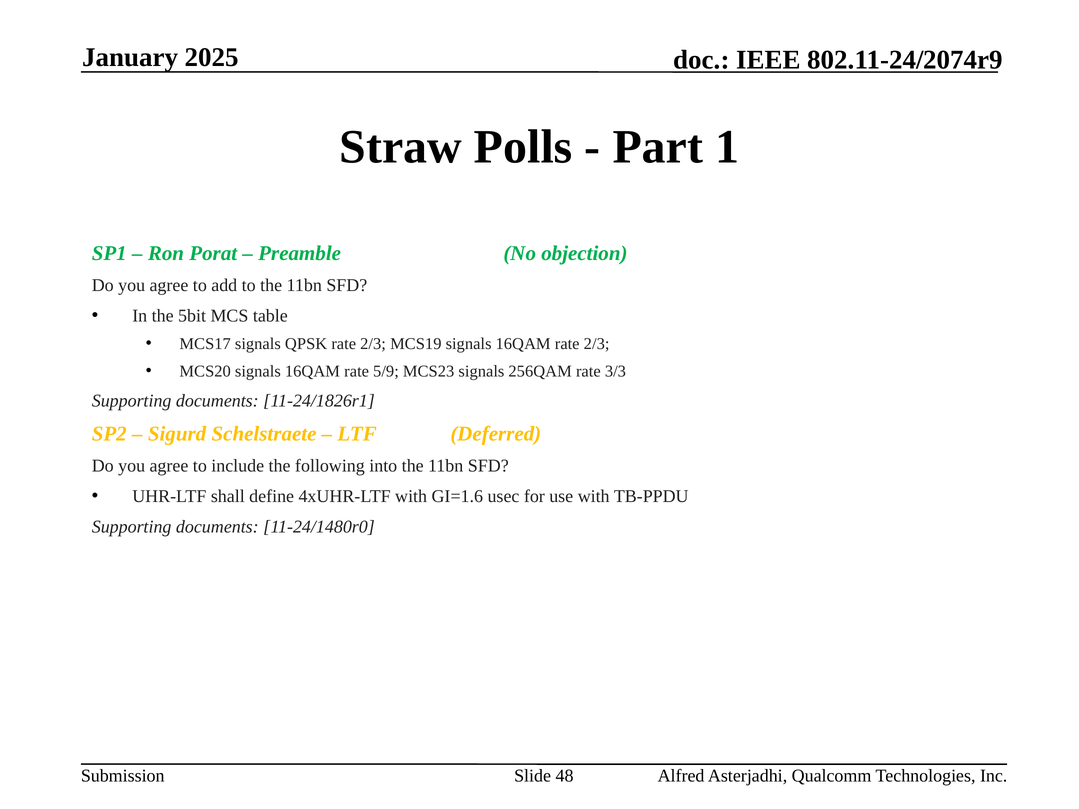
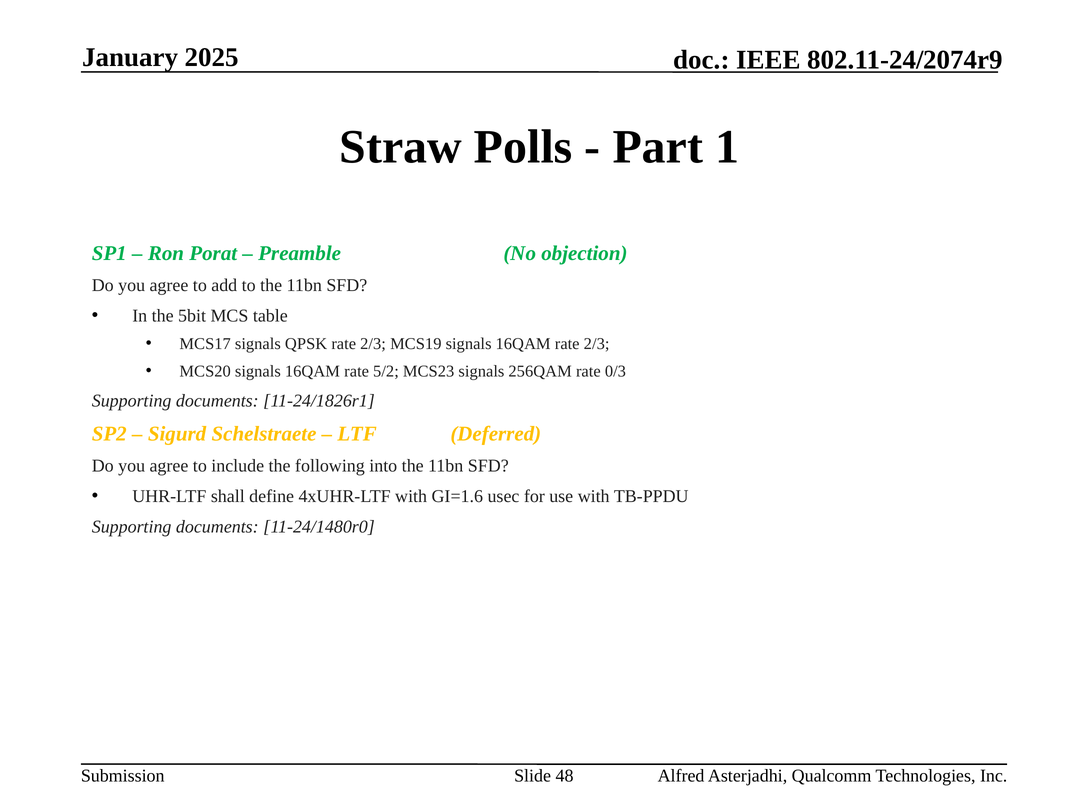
5/9: 5/9 -> 5/2 (386, 371)
3/3: 3/3 -> 0/3 (615, 371)
